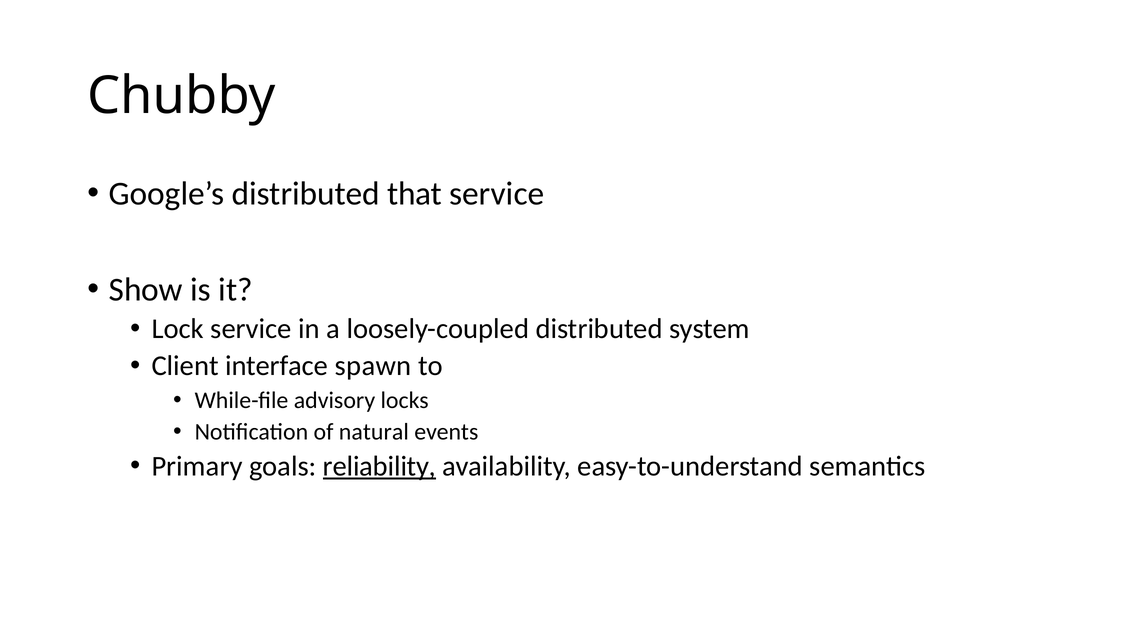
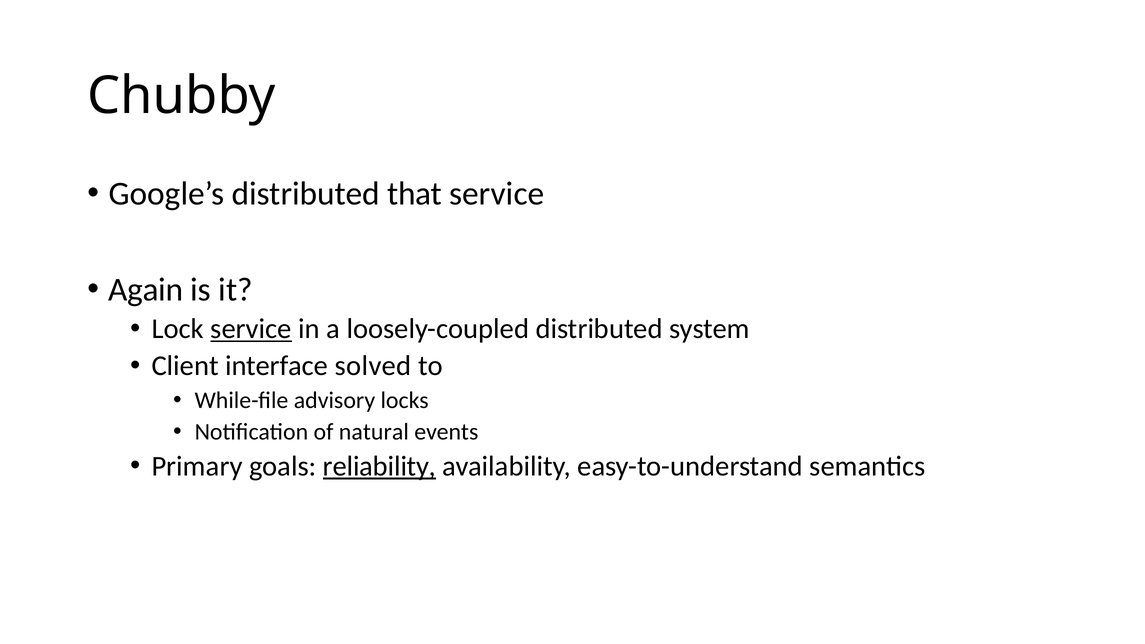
Show: Show -> Again (146, 290)
service underline: none -> present (251, 329)
spawn: spawn -> solved (373, 366)
